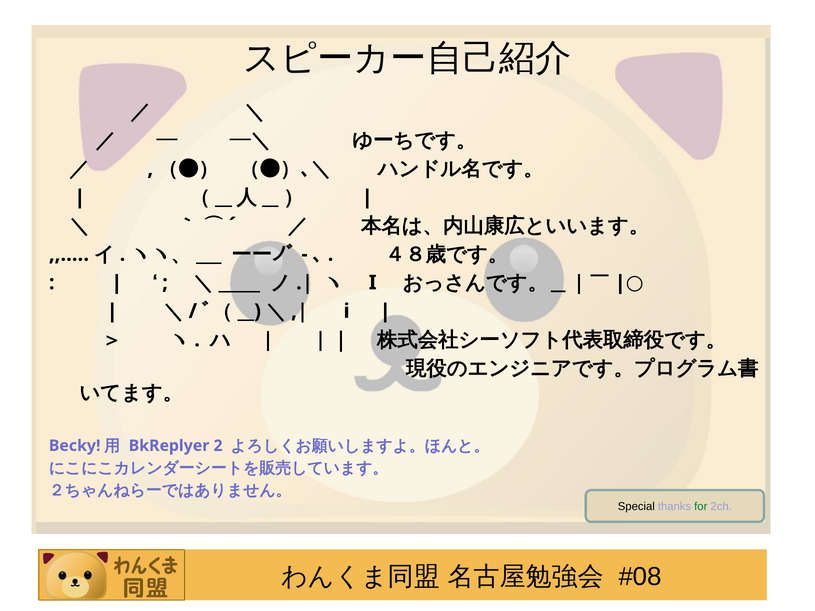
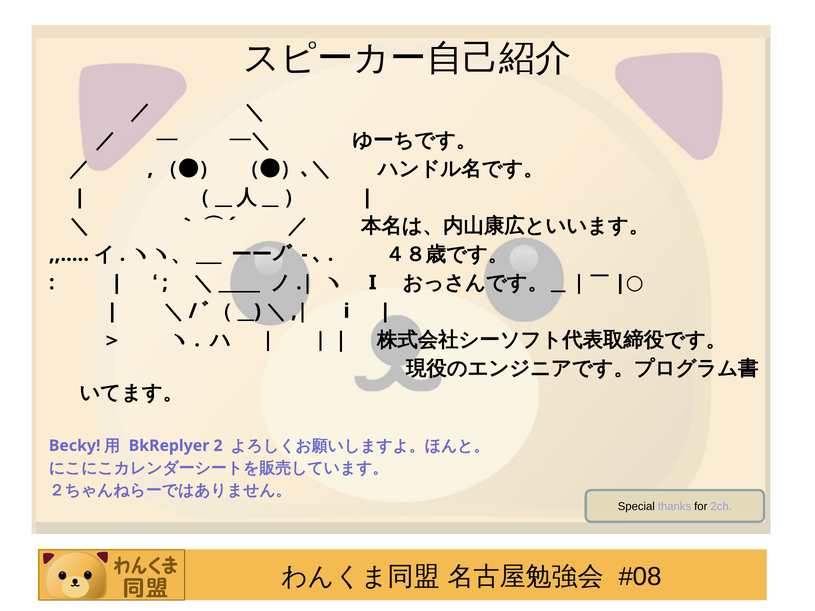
for colour: green -> black (701, 507)
